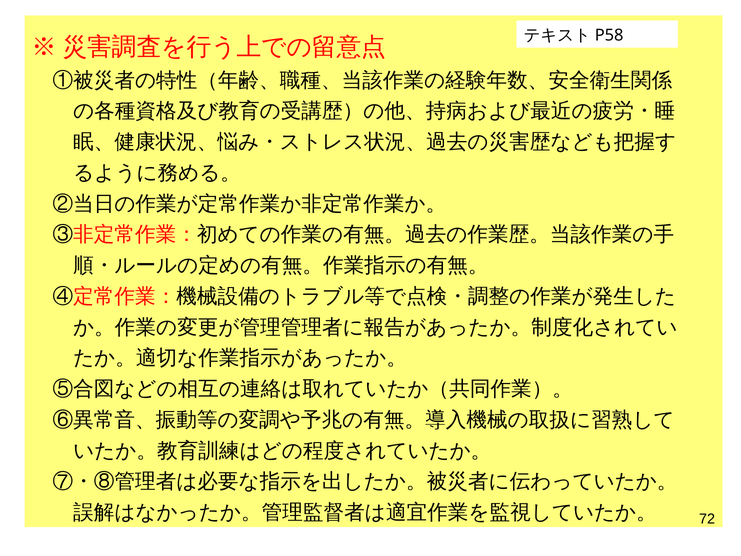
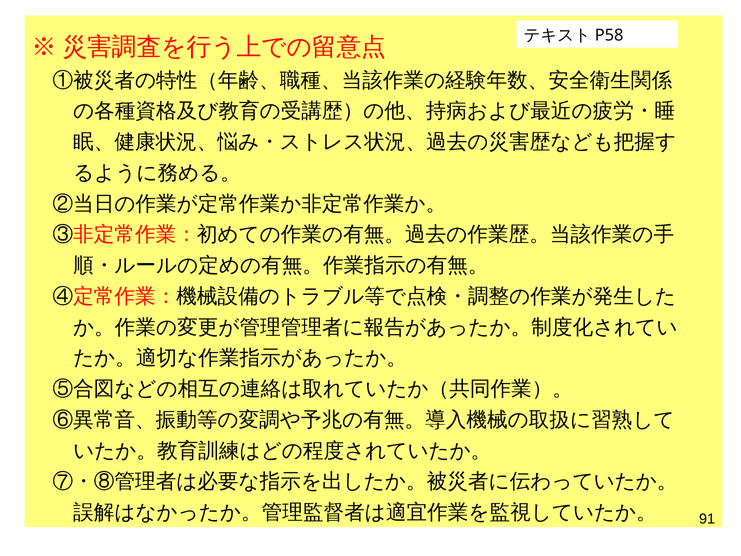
72: 72 -> 91 (707, 519)
